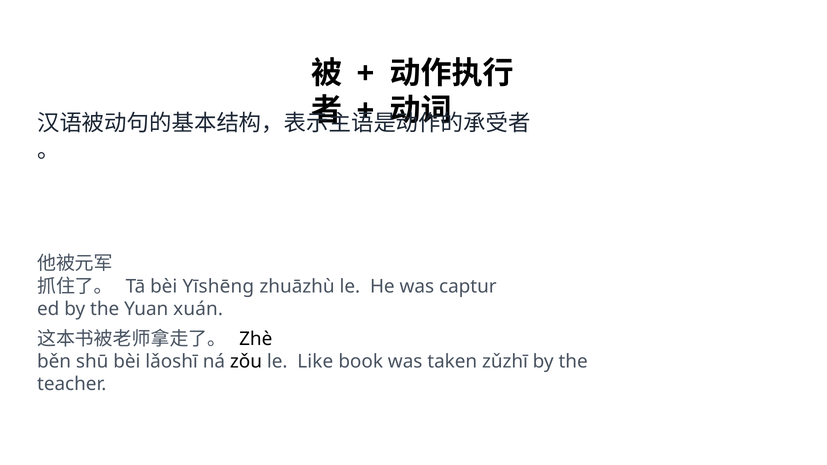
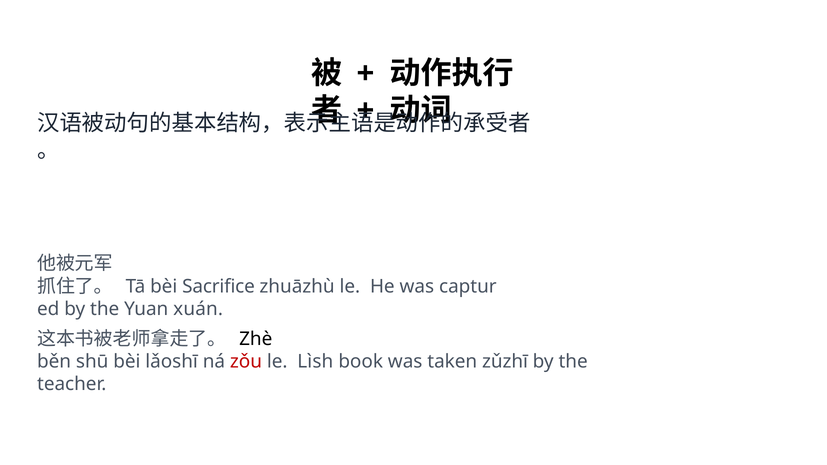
Yīshēng: Yīshēng -> Sacrifice (219, 287)
zǒu colour: black -> red (246, 362)
Like: Like -> Lìsh (315, 362)
